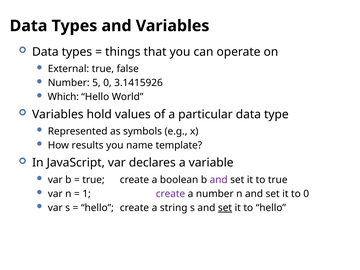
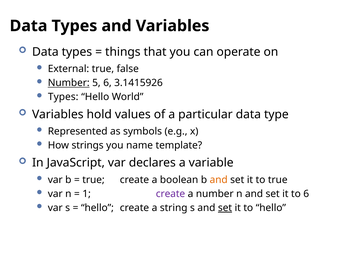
Number underline: none -> present (69, 83)
5 0: 0 -> 6 (107, 83)
Which: Which -> Types (63, 97)
results: results -> strings (88, 145)
and colour: purple -> orange (219, 180)
to 0: 0 -> 6 (306, 194)
